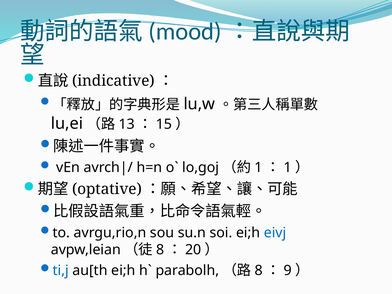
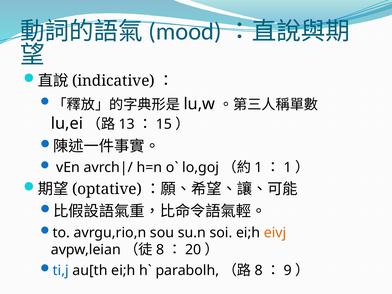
eivj colour: blue -> orange (275, 233)
